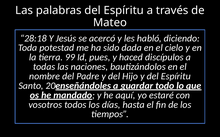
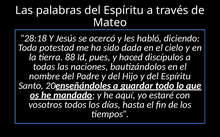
99: 99 -> 88 (70, 57)
